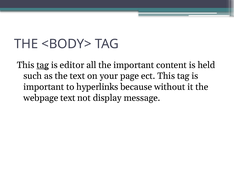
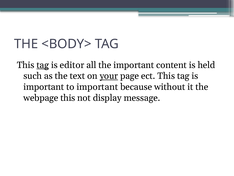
your underline: none -> present (109, 76)
to hyperlinks: hyperlinks -> important (97, 87)
webpage text: text -> this (68, 98)
